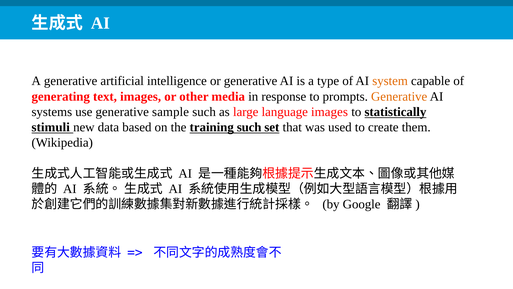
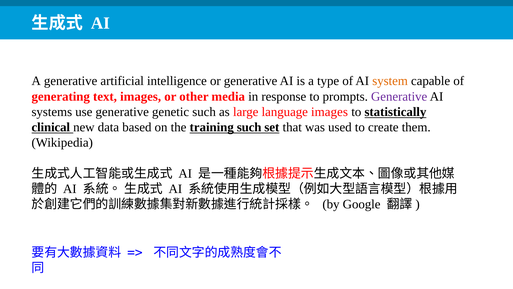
Generative colour: orange -> purple (399, 96)
sample: sample -> genetic (171, 112)
stimuli: stimuli -> clinical (51, 127)
